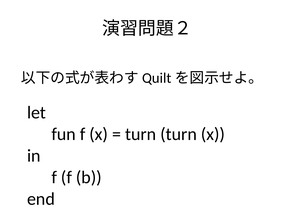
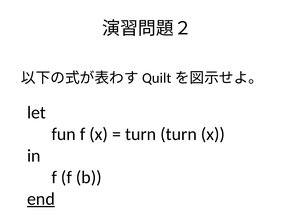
end underline: none -> present (41, 198)
